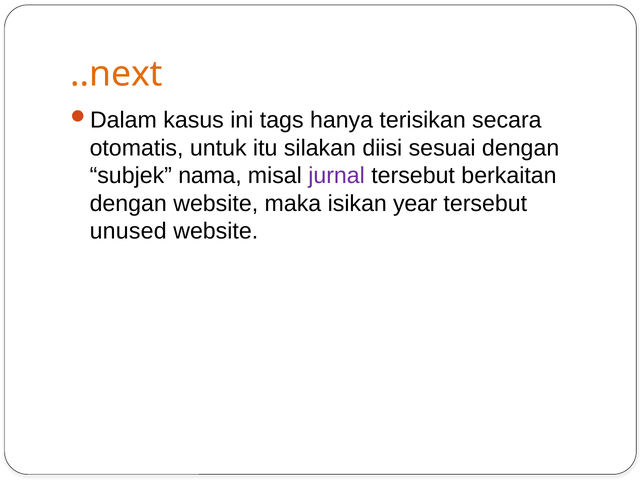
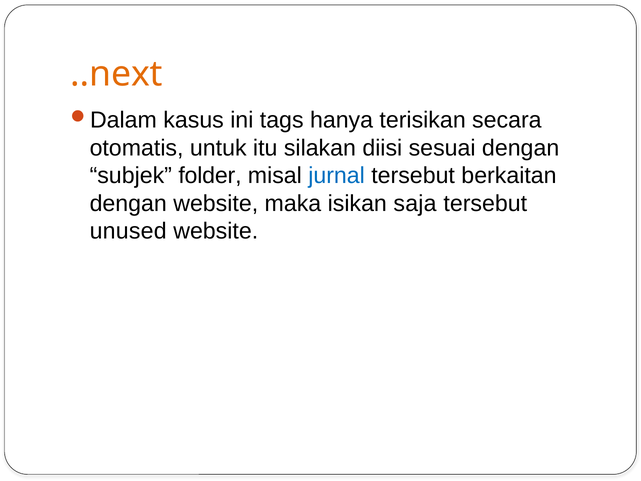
nama: nama -> folder (210, 176)
jurnal colour: purple -> blue (337, 176)
year: year -> saja (415, 203)
